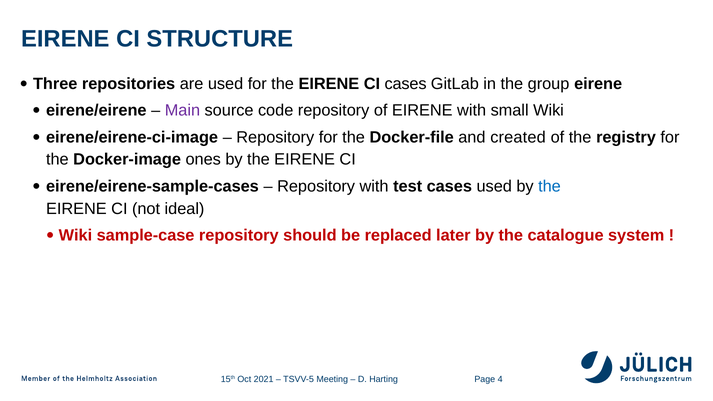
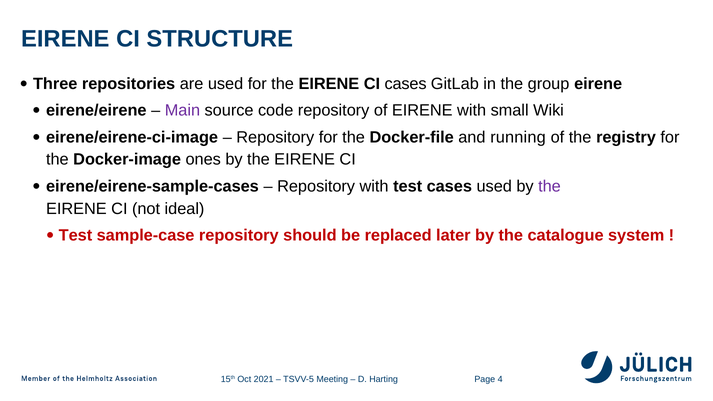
created: created -> running (518, 137)
the colour: blue -> purple (549, 186)
Wiki: Wiki -> Test (75, 236)
